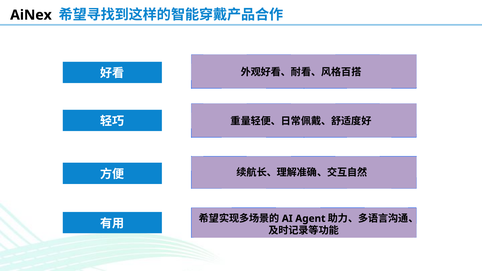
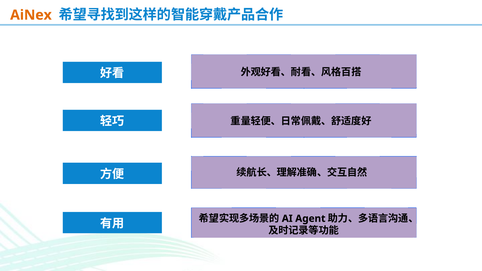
AiNex colour: black -> orange (31, 15)
